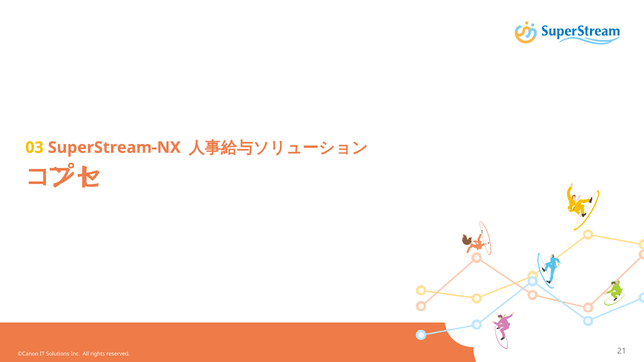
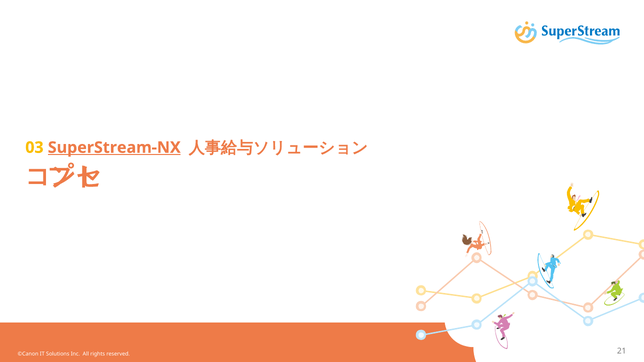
SuperStream-NX underline: none -> present (114, 148)
